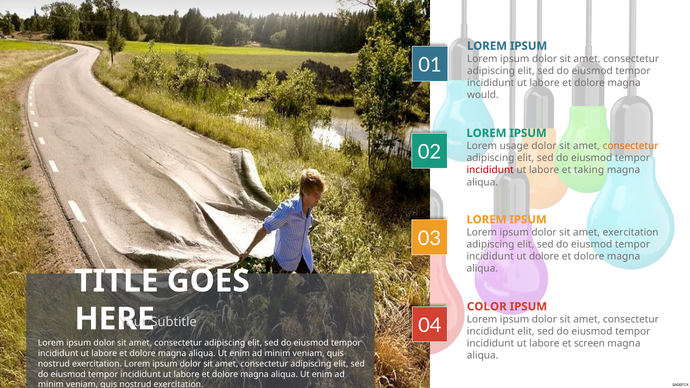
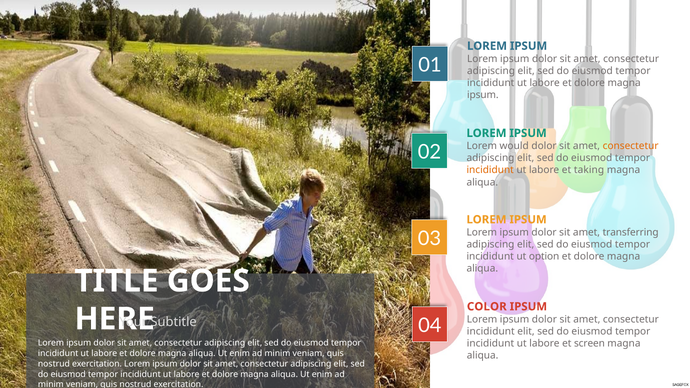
would: would -> ipsum (483, 95)
usage: usage -> would (514, 146)
incididunt colour: red -> orange (490, 170)
amet exercitation: exercitation -> transferring (631, 232)
ut dolore: dolore -> option (544, 257)
